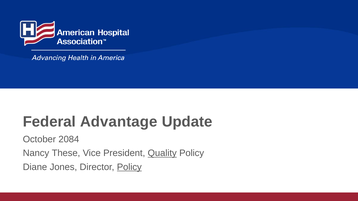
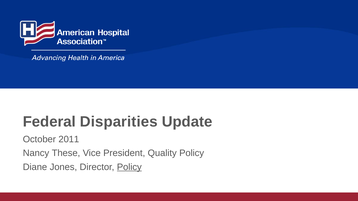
Advantage: Advantage -> Disparities (119, 122)
2084: 2084 -> 2011 (69, 140)
Quality underline: present -> none (162, 153)
